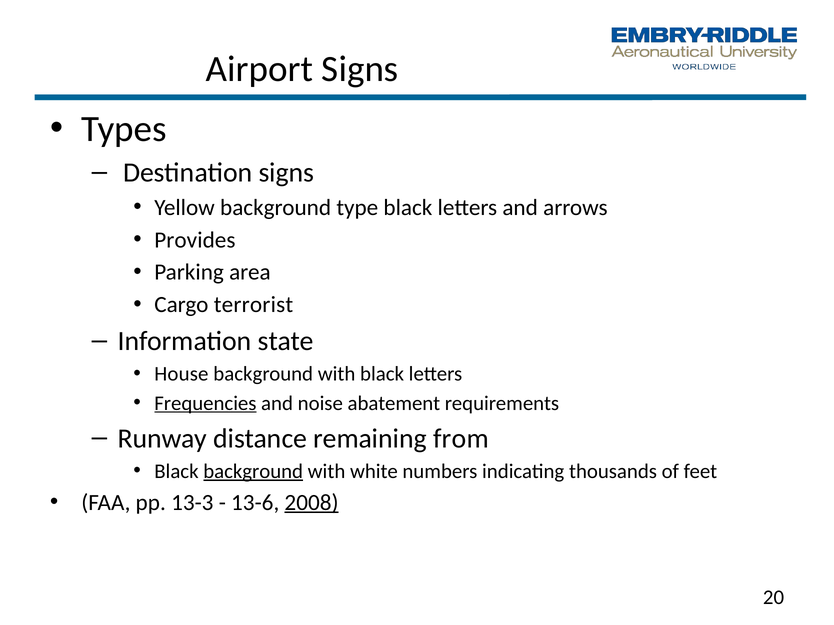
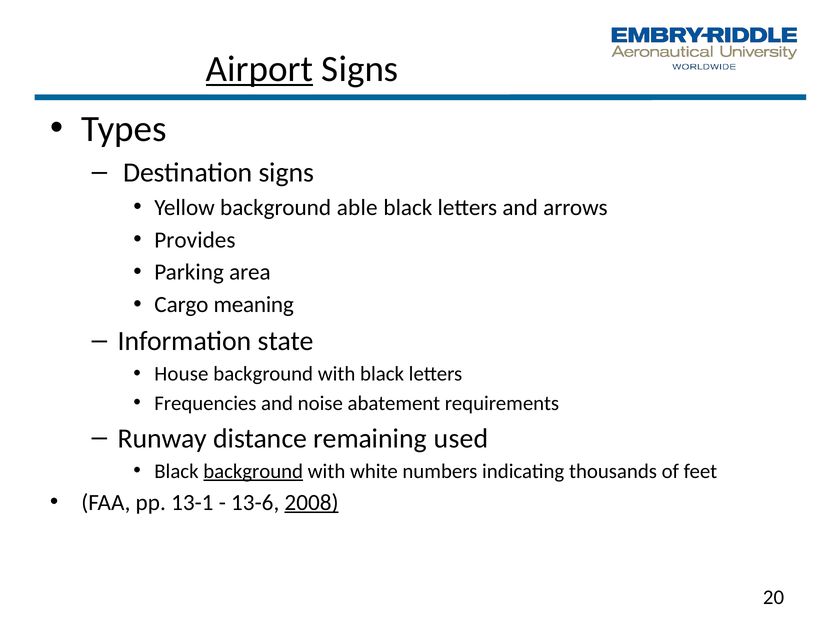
Airport underline: none -> present (260, 69)
type: type -> able (357, 208)
terrorist: terrorist -> meaning (254, 305)
Frequencies underline: present -> none (205, 403)
from: from -> used (461, 439)
13-3: 13-3 -> 13-1 (192, 503)
